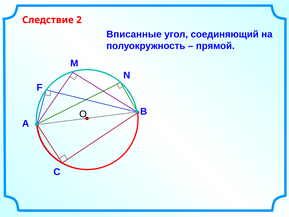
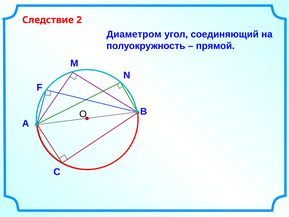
Вписанные: Вписанные -> Диаметром (134, 34)
